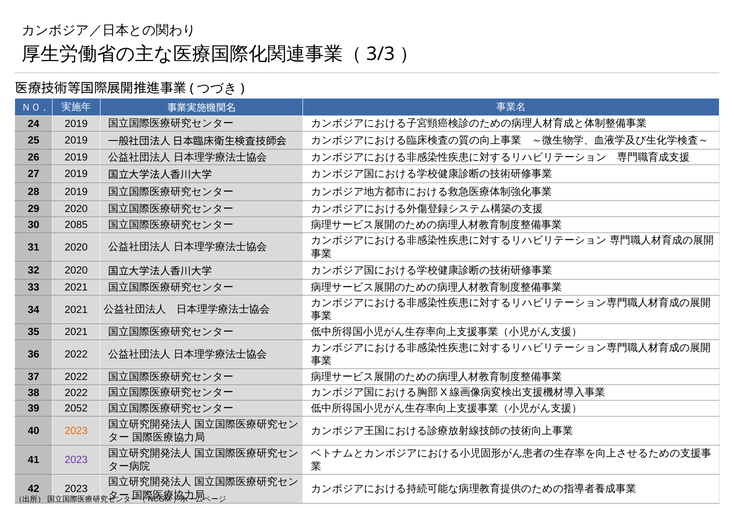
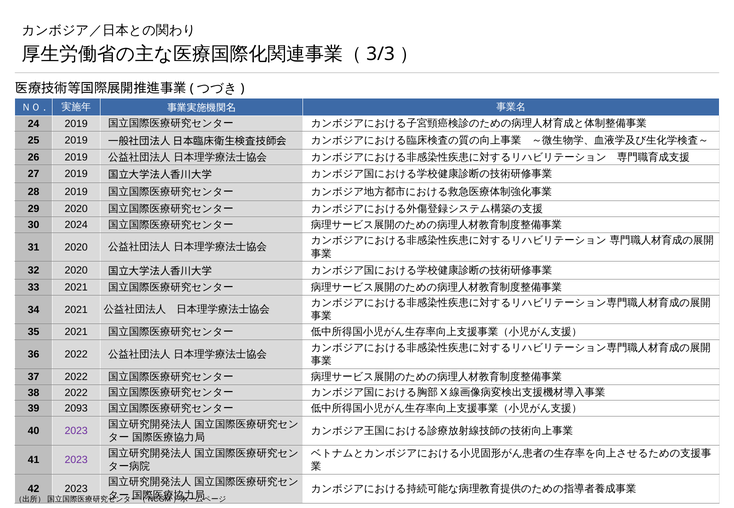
2085: 2085 -> 2024 (76, 225)
2052: 2052 -> 2093 (76, 409)
2023 colour: orange -> purple (76, 431)
